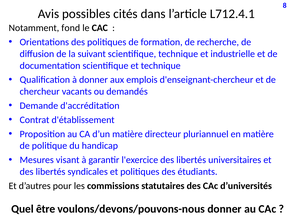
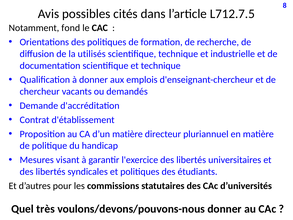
L712.4.1: L712.4.1 -> L712.7.5 (232, 14)
suivant: suivant -> utilisés (92, 54)
être: être -> très (46, 209)
